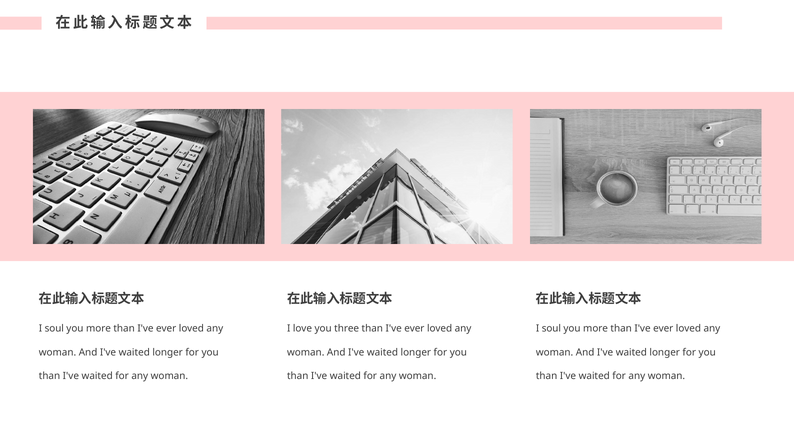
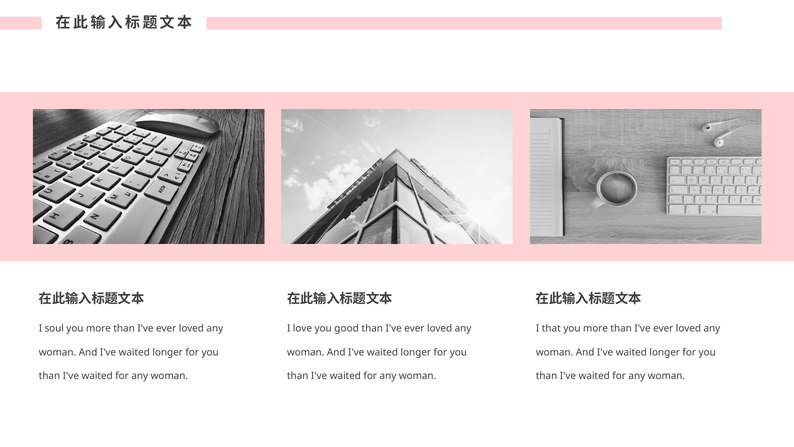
three: three -> good (347, 328)
soul: soul -> that (551, 328)
